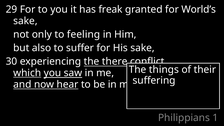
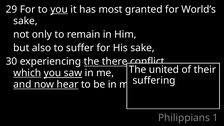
you underline: none -> present (59, 9)
freak: freak -> most (111, 9)
feeling: feeling -> remain (84, 34)
things: things -> united (164, 70)
